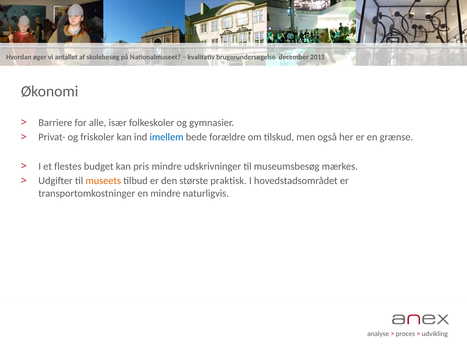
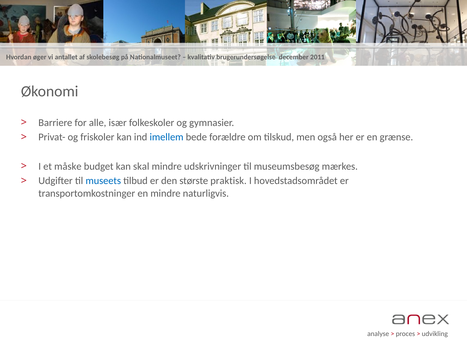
flestes: flestes -> måske (68, 166)
pris: pris -> skal (141, 166)
museets colour: orange -> blue (103, 180)
